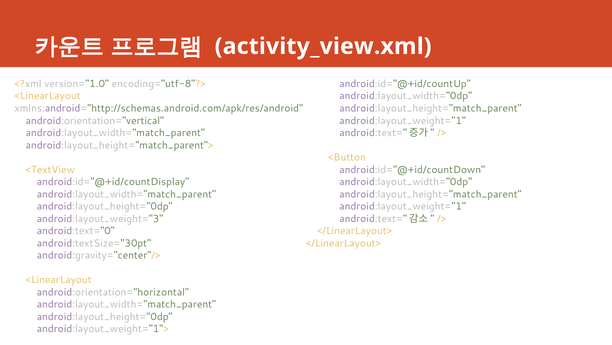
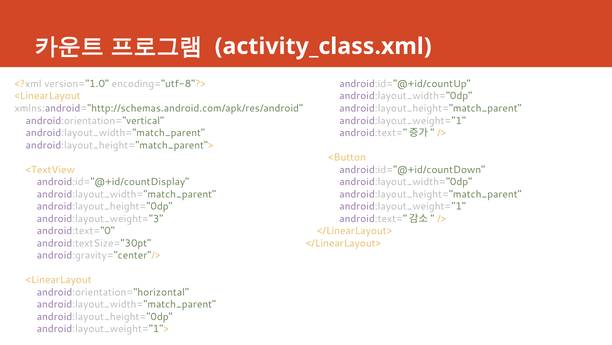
activity_view.xml: activity_view.xml -> activity_class.xml (323, 46)
